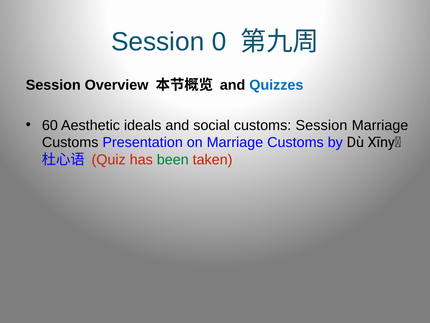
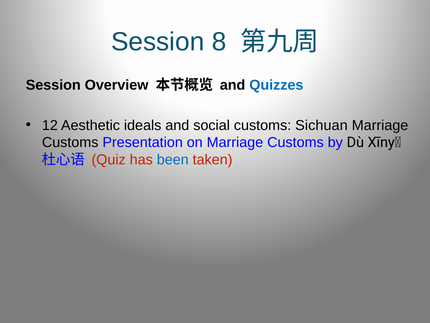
0: 0 -> 8 (219, 42)
60: 60 -> 12 (50, 125)
customs Session: Session -> Sichuan (321, 125)
been colour: green -> blue (173, 159)
